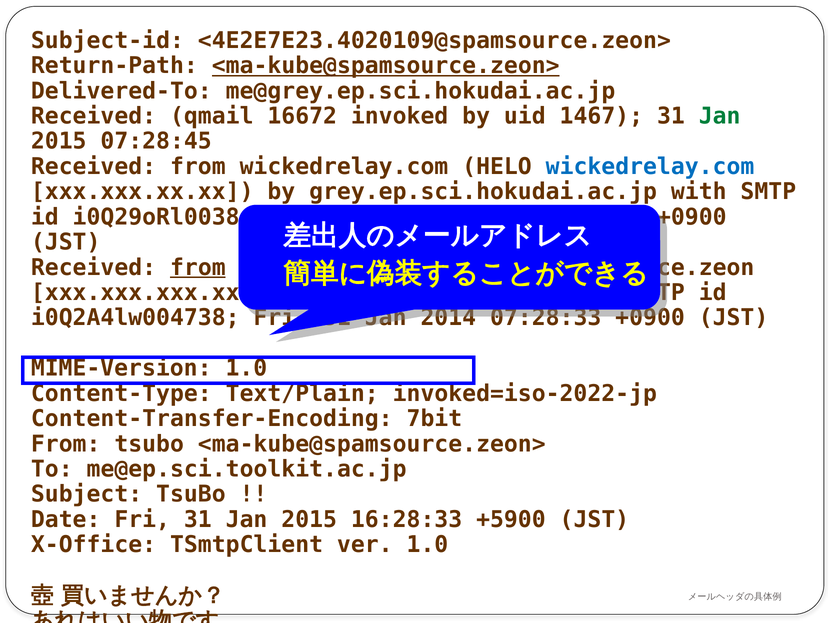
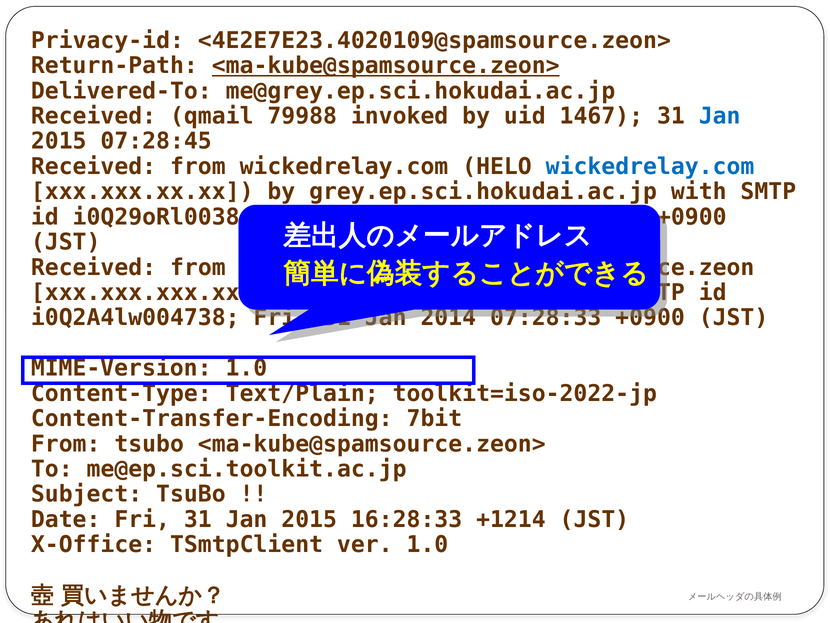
Subject-id: Subject-id -> Privacy-id (107, 40)
16672: 16672 -> 79988 (302, 116)
Jan colour: green -> blue (720, 116)
from underline: present -> none (198, 267)
invoked=iso-2022-jp: invoked=iso-2022-jp -> toolkit=iso-2022-jp (525, 393)
+5900: +5900 -> +1214 (511, 519)
